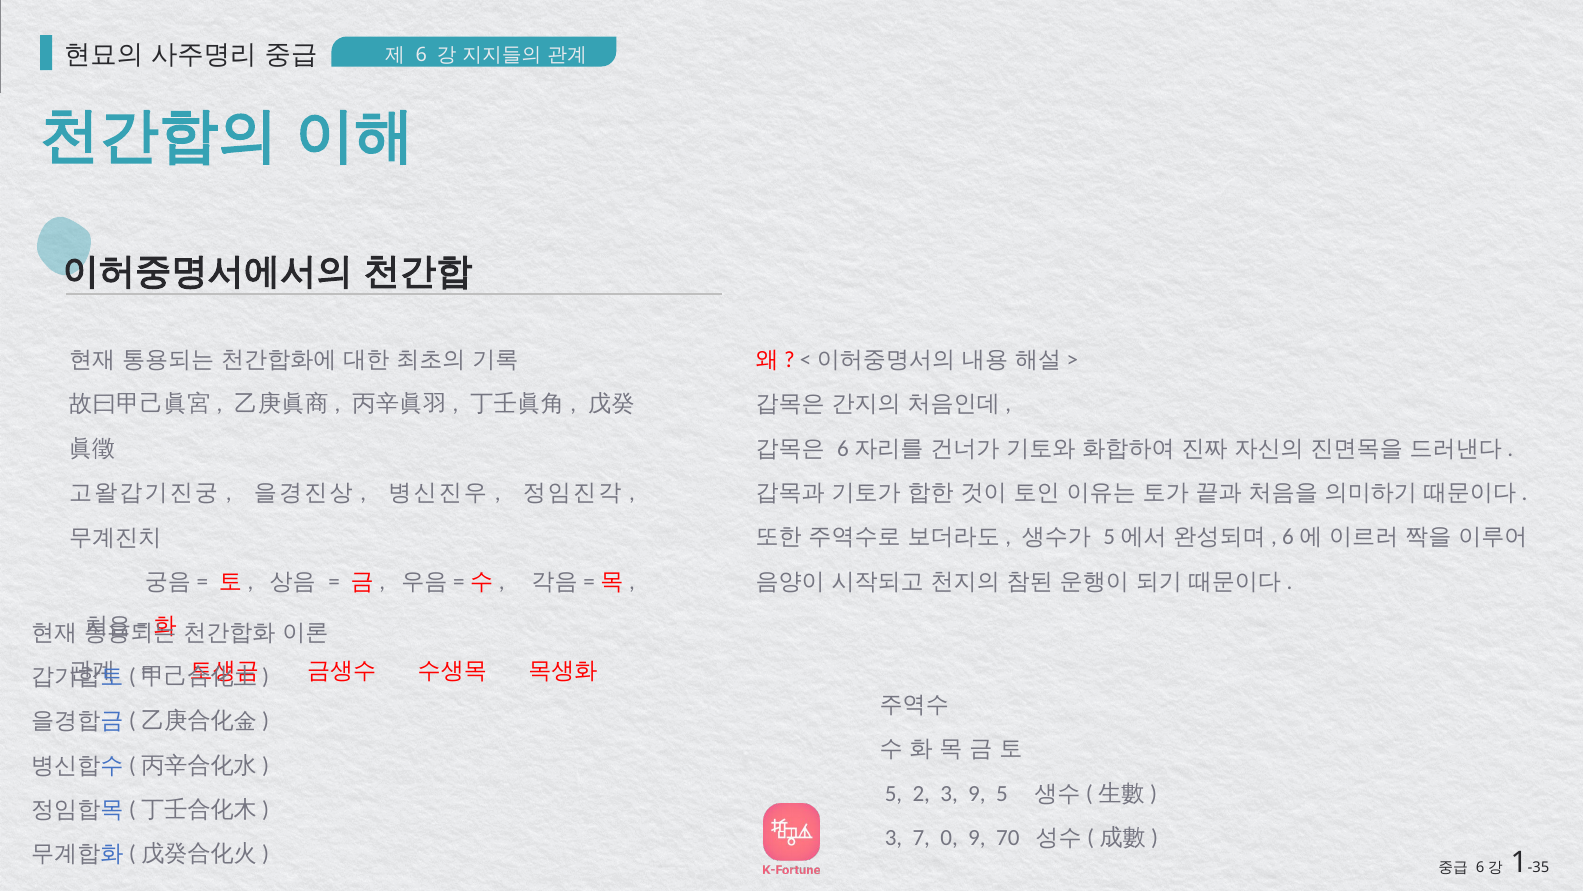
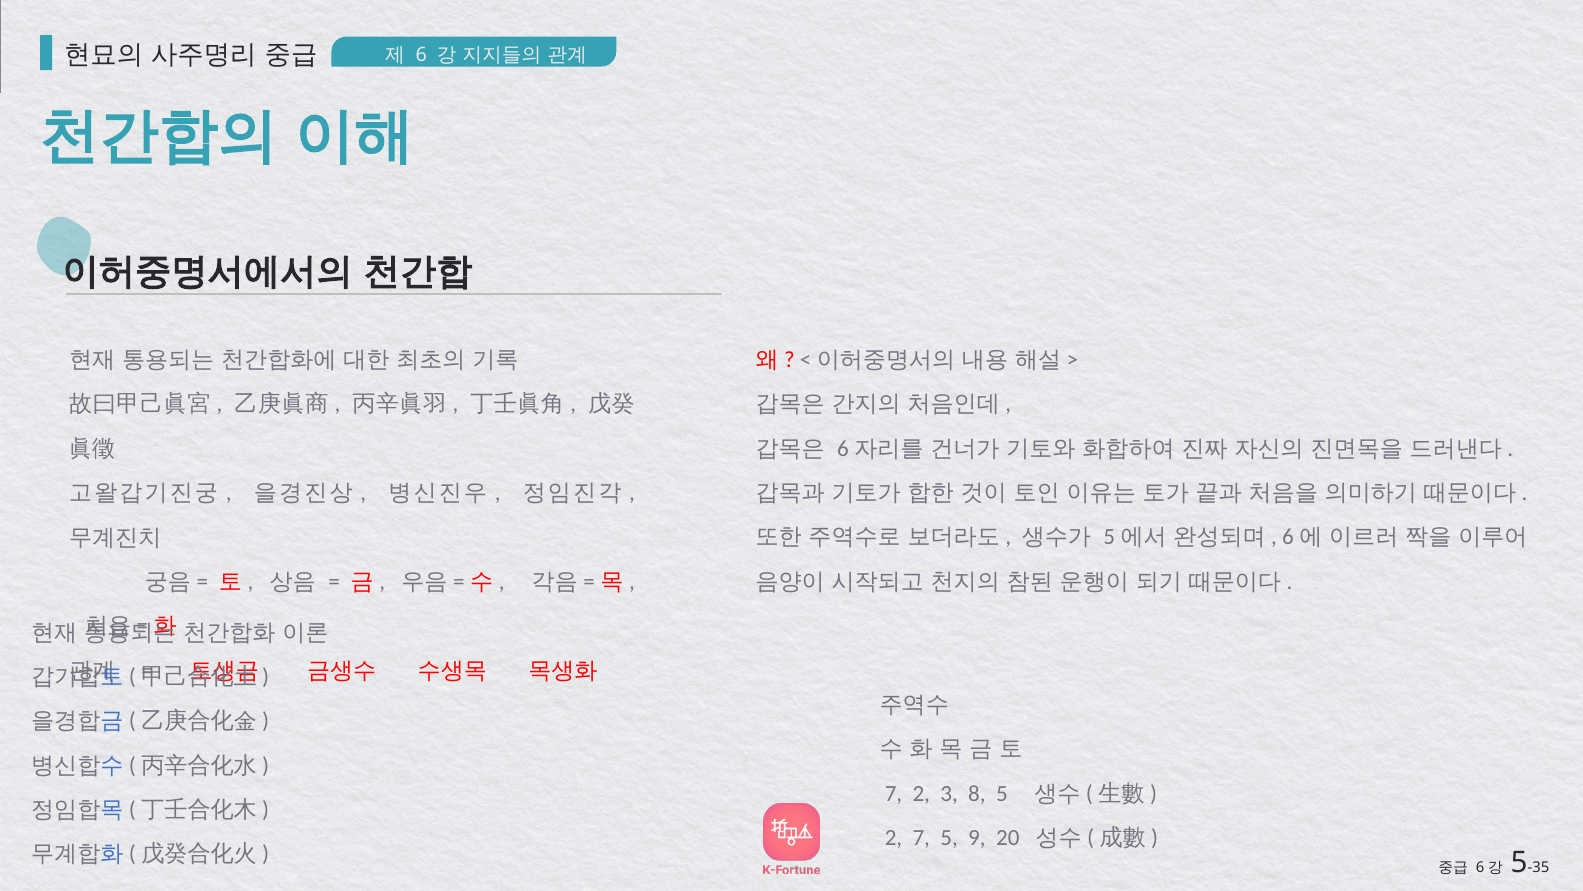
5: 5 -> 7 (894, 793)
3 9: 9 -> 8 (977, 793)
3: 3 -> 2 (894, 837)
7 0: 0 -> 5 (949, 837)
70: 70 -> 20 (1008, 837)
1: 1 -> 5 (1519, 862)
